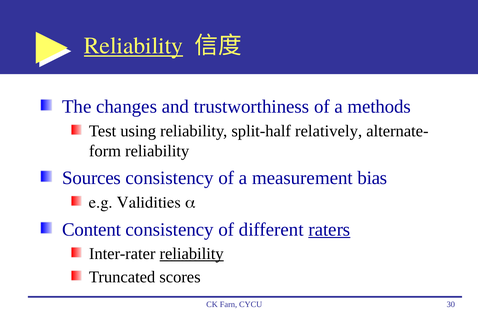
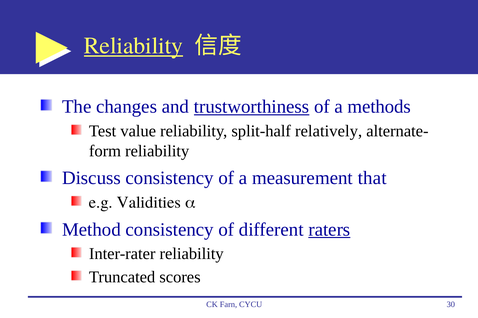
trustworthiness underline: none -> present (252, 107)
using: using -> value (138, 131)
Sources: Sources -> Discuss (91, 178)
bias: bias -> that (372, 178)
Content: Content -> Method (91, 230)
reliability underline: present -> none (192, 254)
